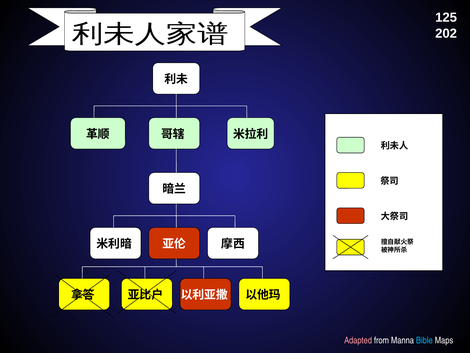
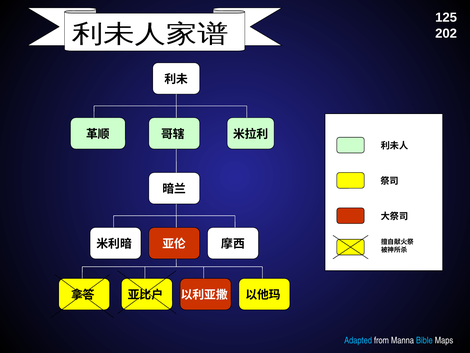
Adapted colour: pink -> light blue (358, 340)
